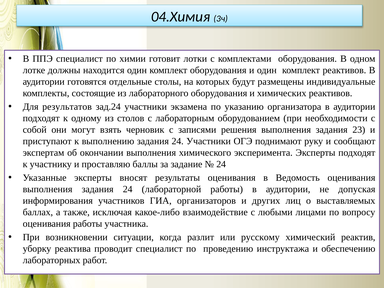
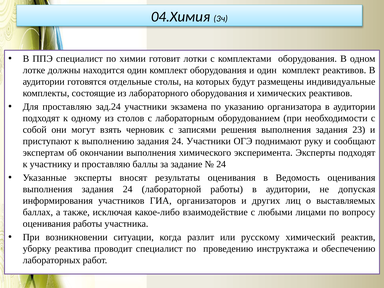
Для результатов: результатов -> проставляю (67, 107)
